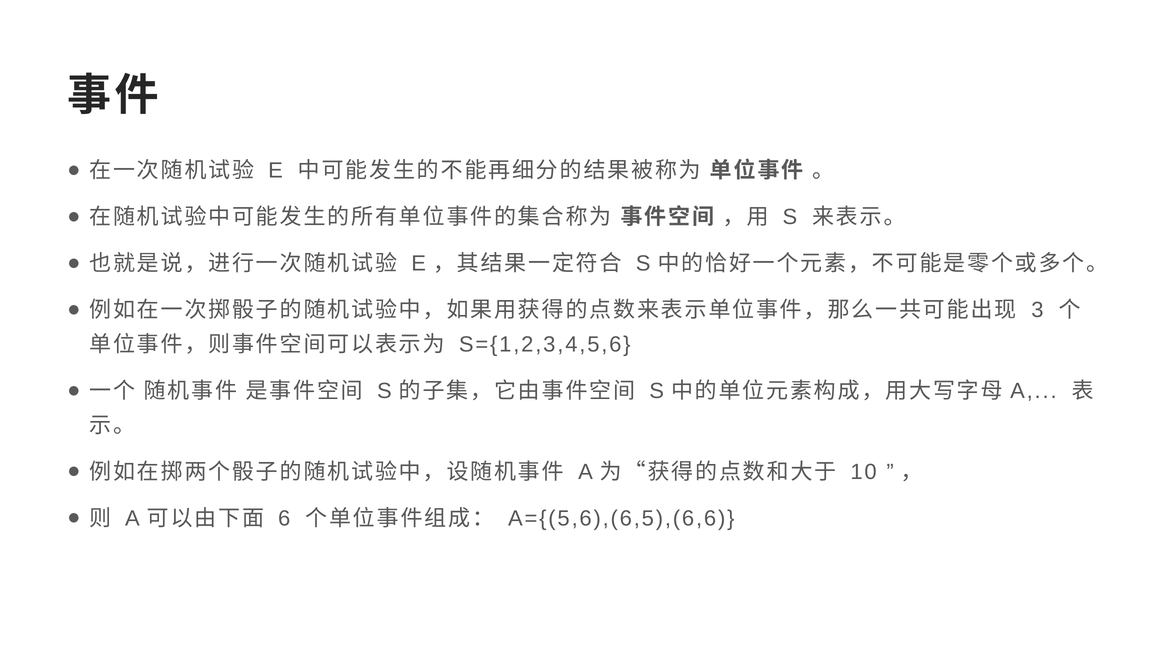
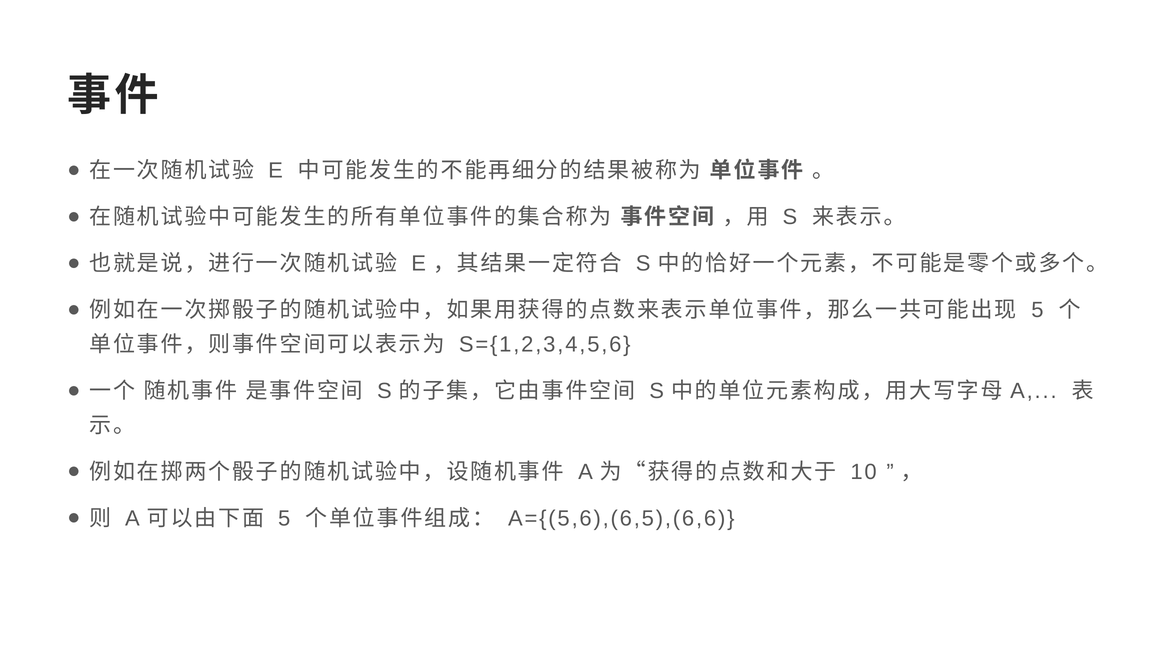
3: 3 -> 5 (1037, 310)
6: 6 -> 5 (284, 519)
